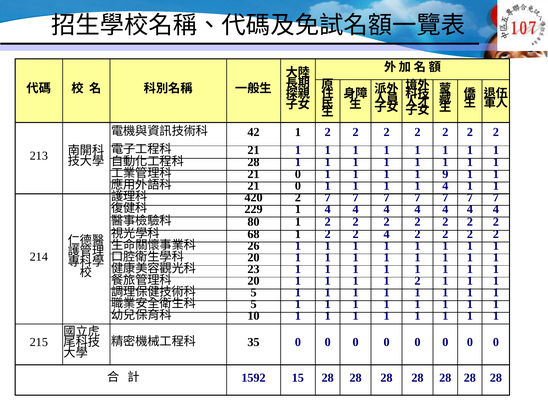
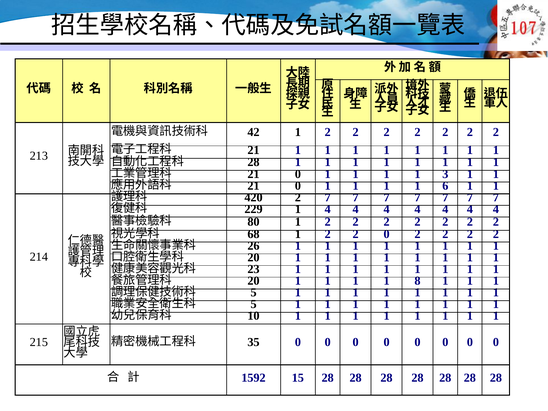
9: 9 -> 3 (445, 174)
1 1 4: 4 -> 6 (445, 186)
2 4: 4 -> 0 (387, 234)
1 1 2: 2 -> 8 (418, 281)
